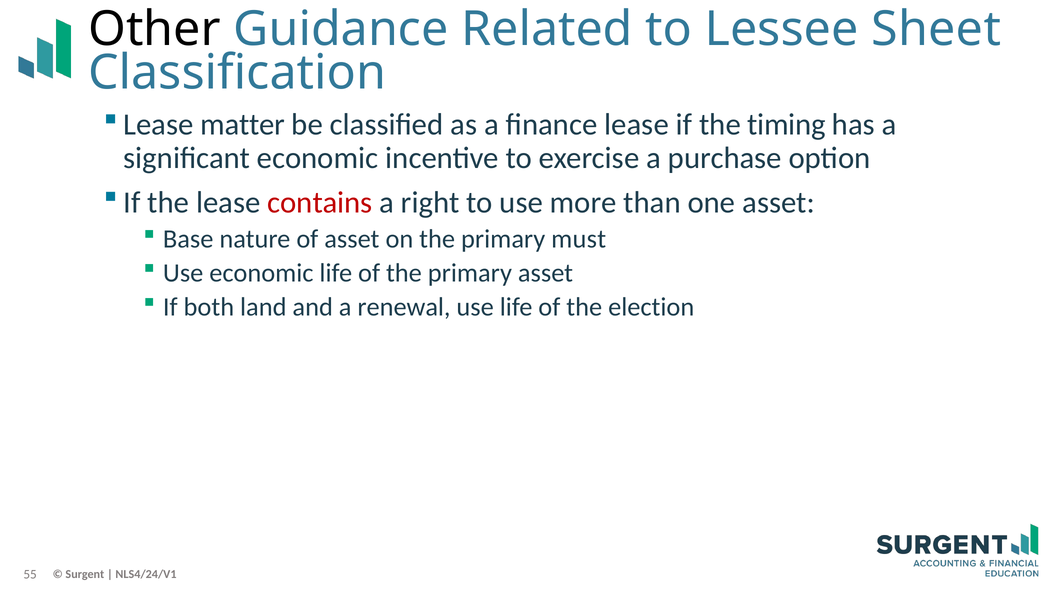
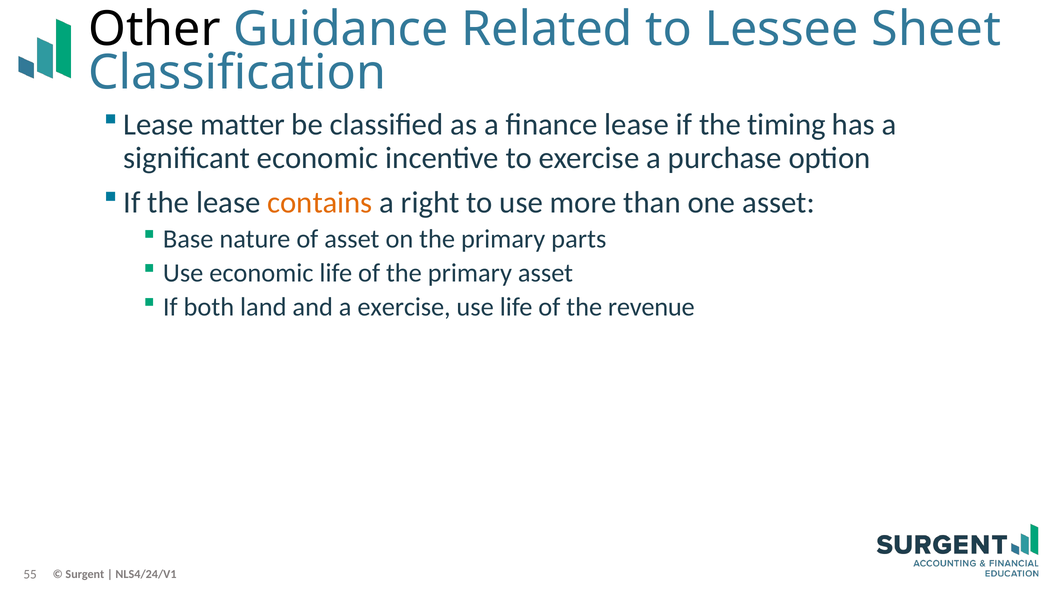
contains colour: red -> orange (320, 202)
must: must -> parts (579, 239)
a renewal: renewal -> exercise (404, 307)
election: election -> revenue (651, 307)
